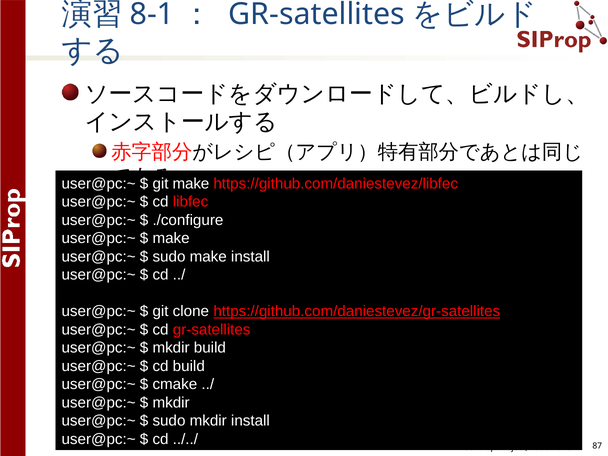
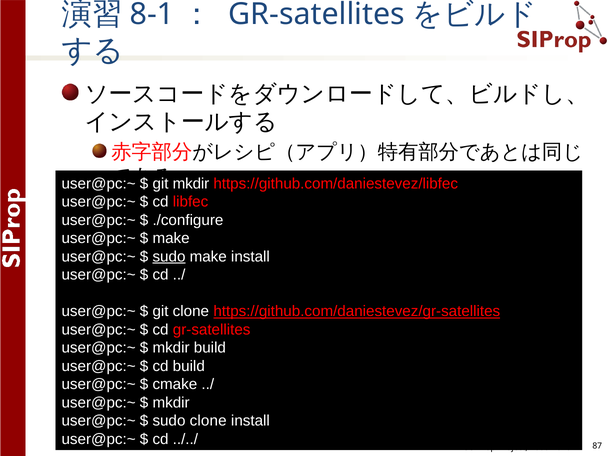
make: make -> mkdir (191, 184)
sudo underline: none -> present (169, 257)
sudo mkdir: mkdir -> clone (208, 421)
